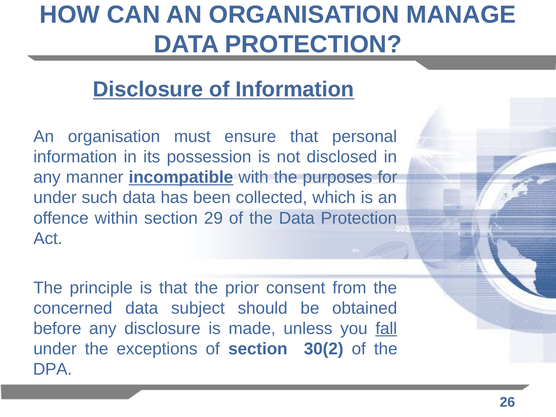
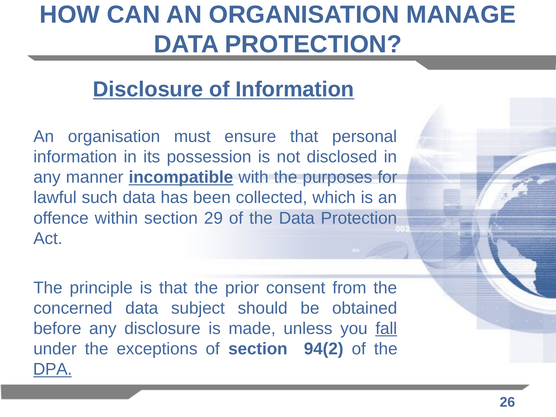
under: under -> lawful (55, 198)
30(2: 30(2 -> 94(2 (324, 349)
DPA underline: none -> present (53, 369)
